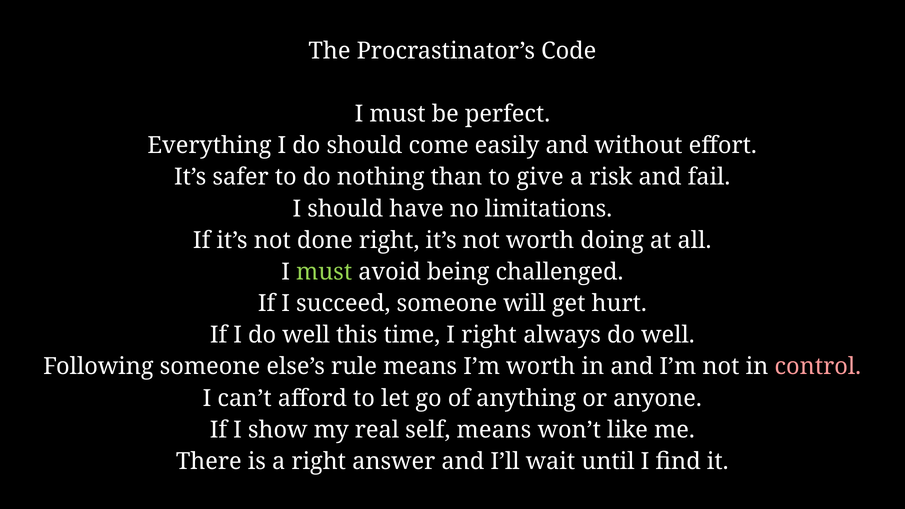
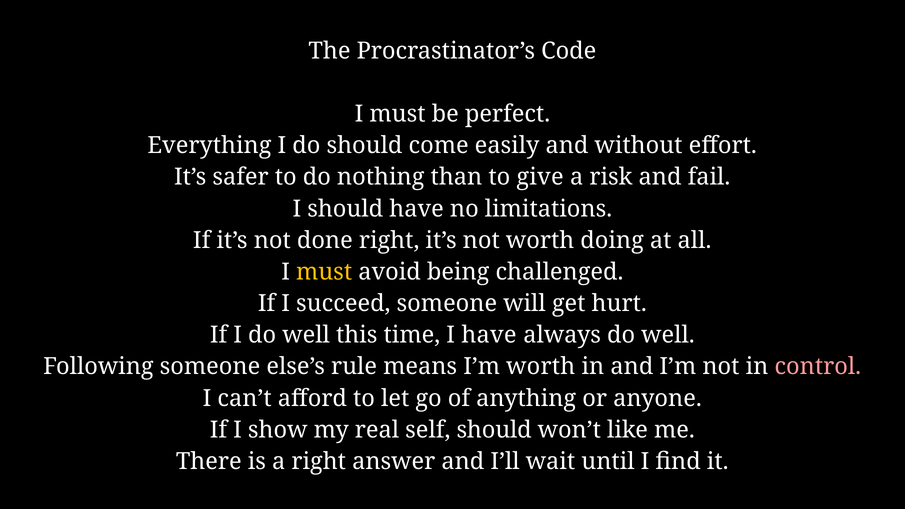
must colour: light green -> yellow (324, 272)
I right: right -> have (489, 335)
self means: means -> should (494, 430)
